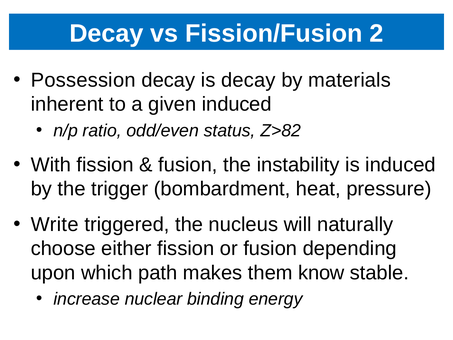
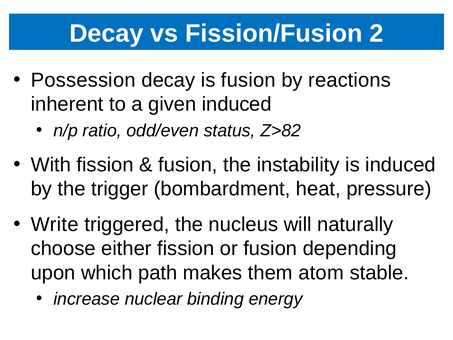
is decay: decay -> fusion (248, 80)
materials: materials -> reactions (350, 80)
know: know -> atom (321, 273)
